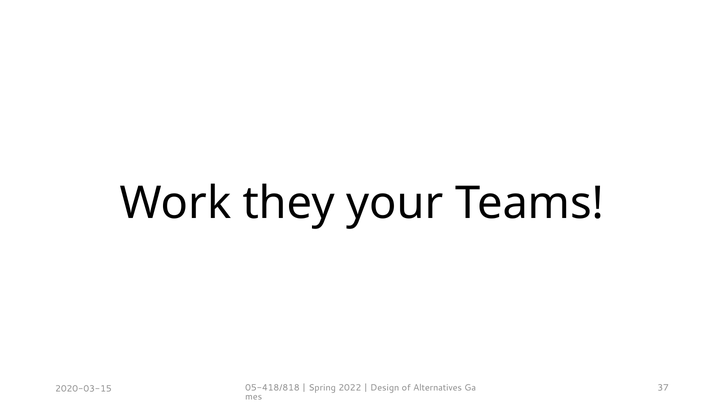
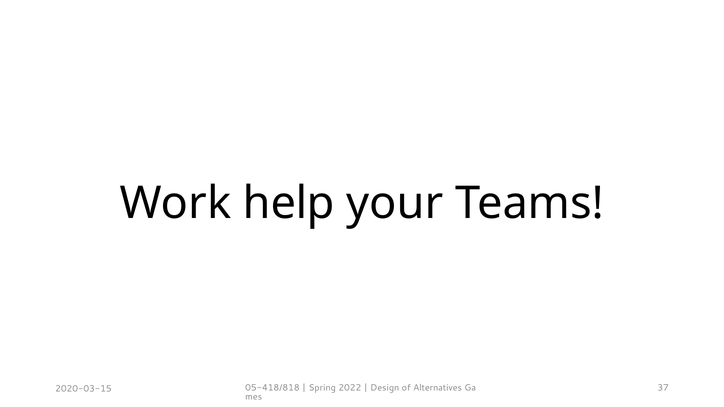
they: they -> help (289, 203)
